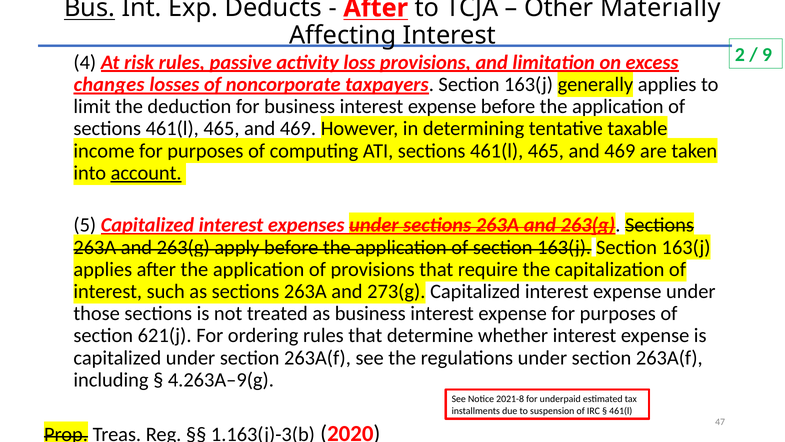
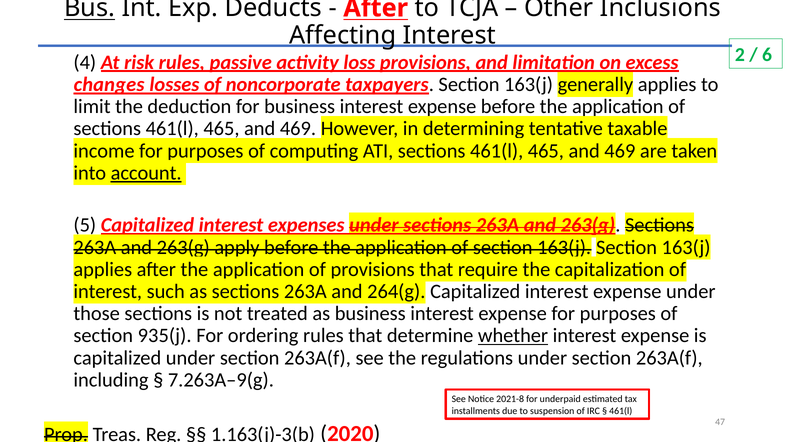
Materially: Materially -> Inclusions (660, 8)
9: 9 -> 6 (767, 55)
273(g: 273(g -> 264(g (396, 291)
621(j: 621(j -> 935(j (165, 335)
whether underline: none -> present (513, 335)
4.263A–9(g: 4.263A–9(g -> 7.263A–9(g (221, 379)
